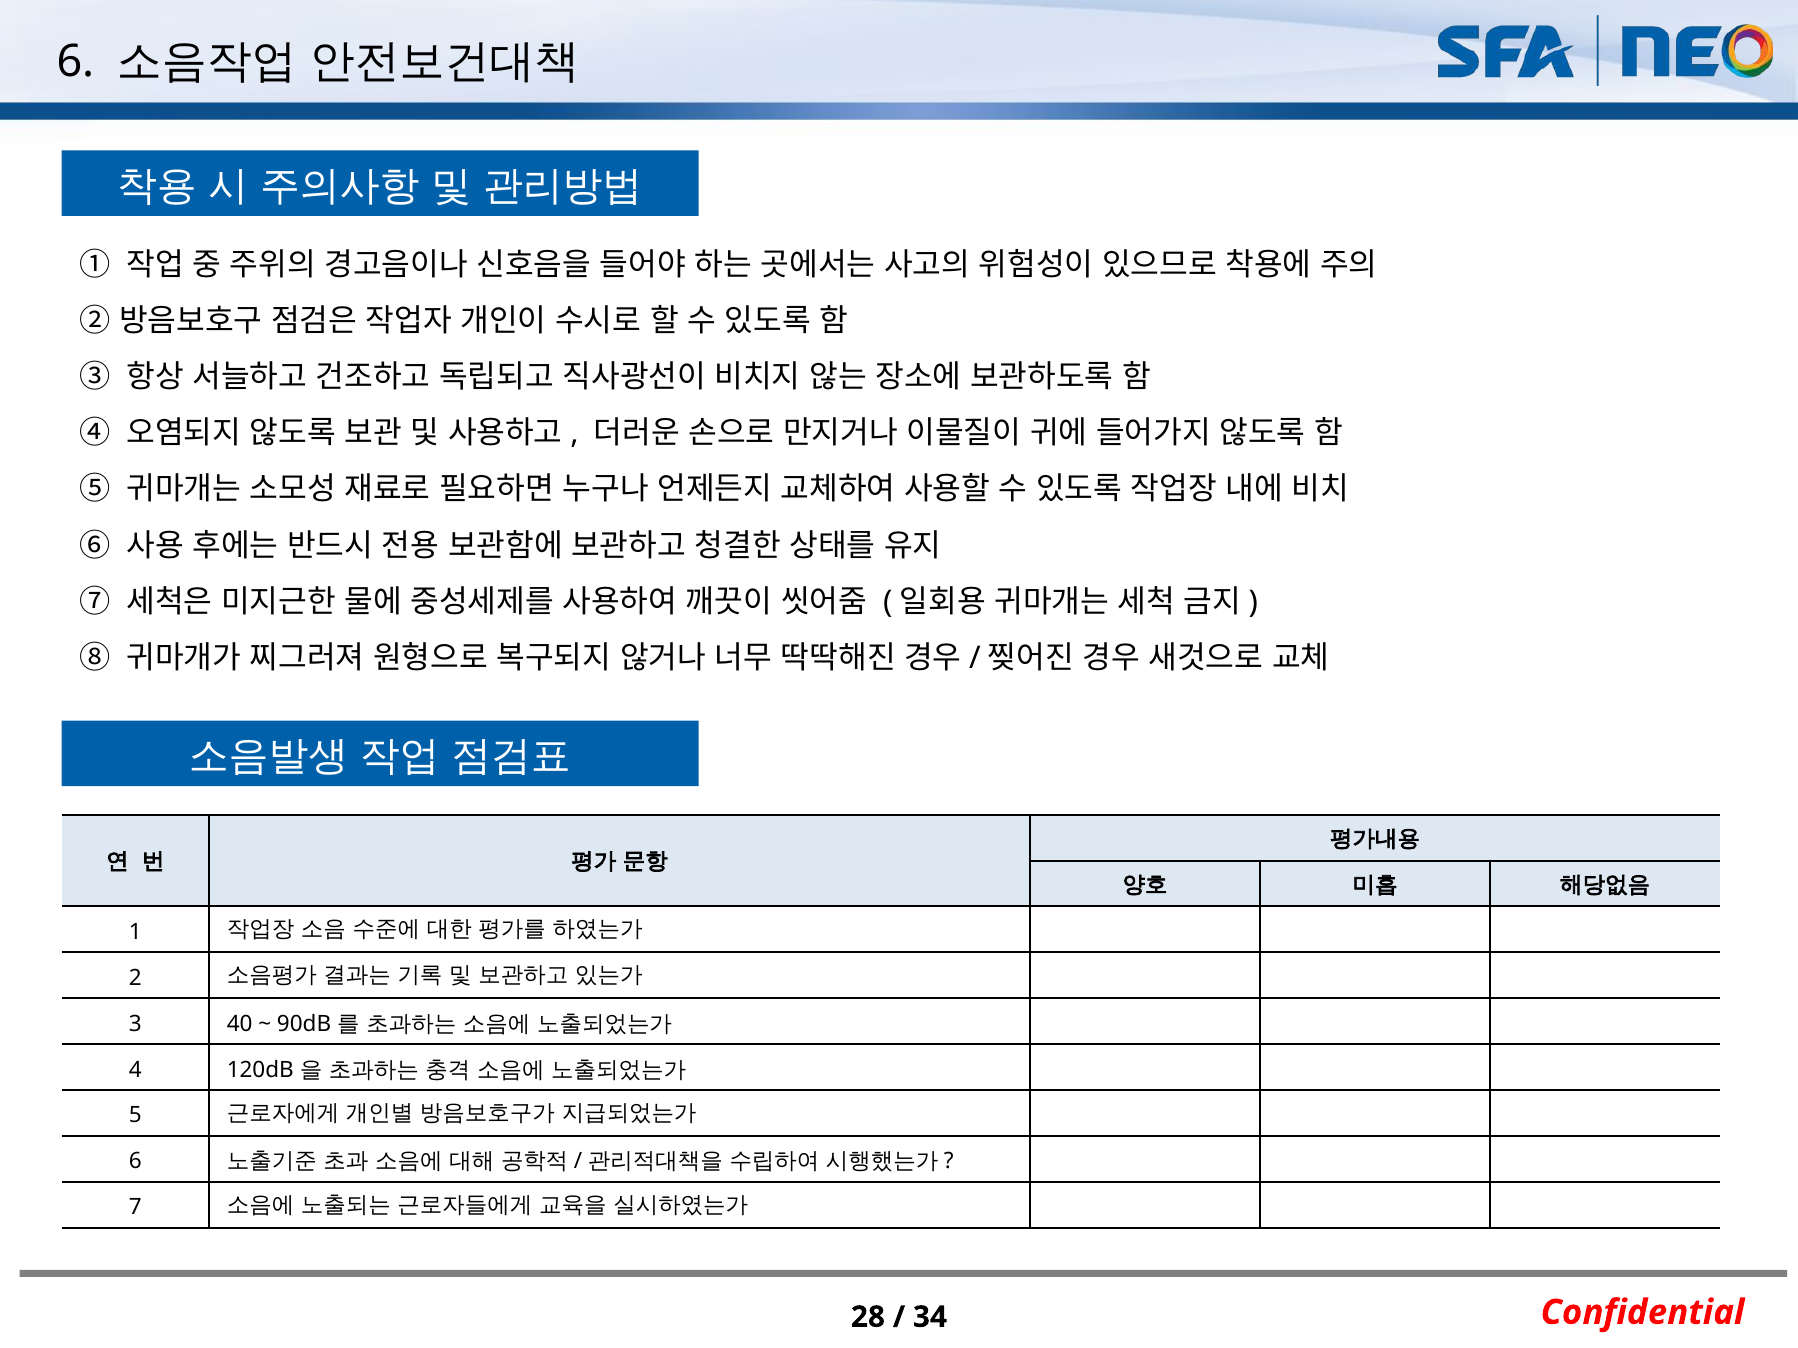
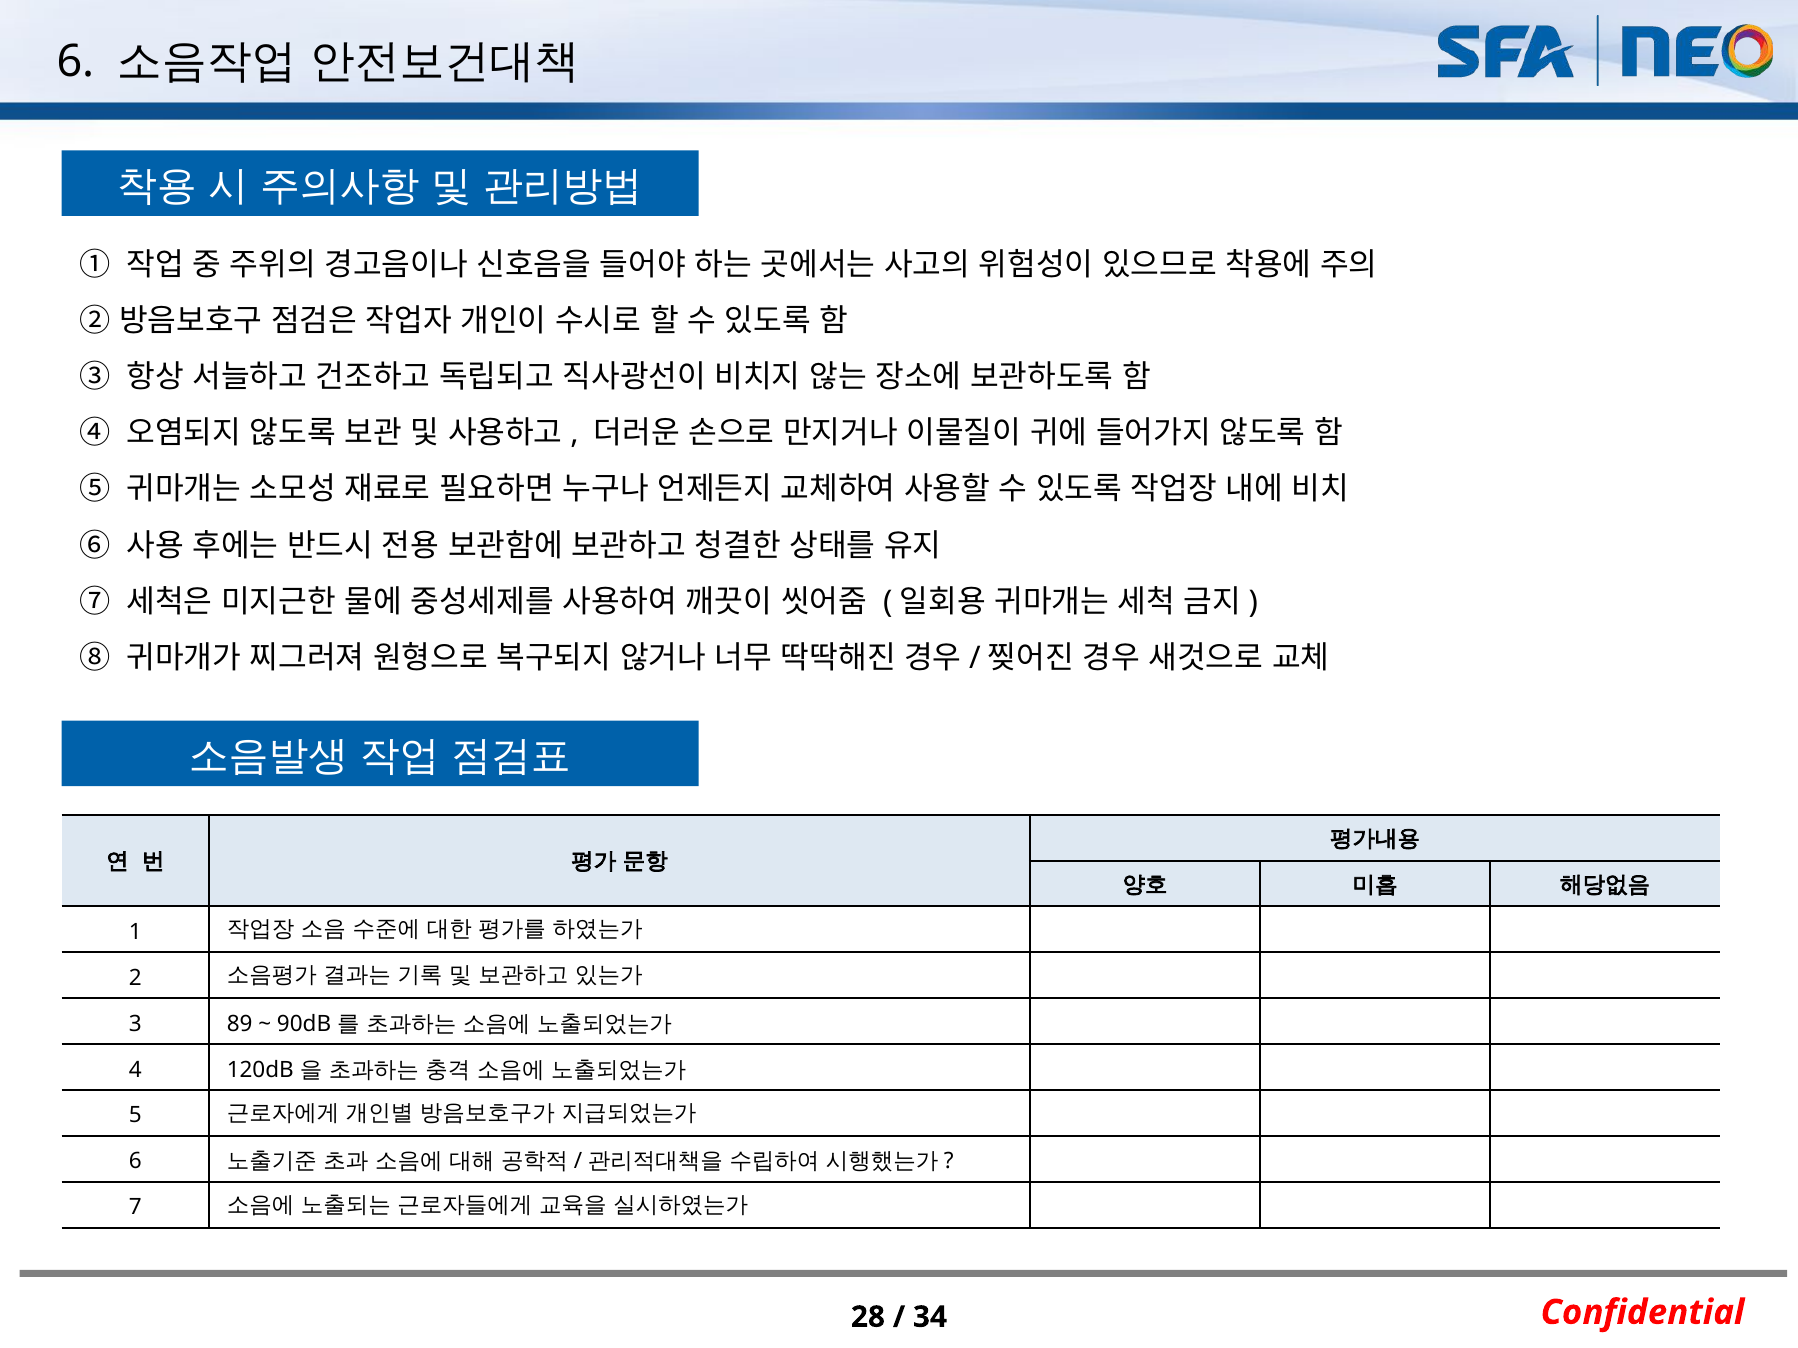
40: 40 -> 89 (240, 1024)
